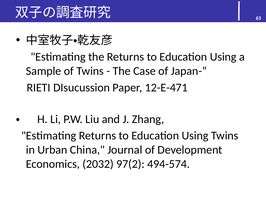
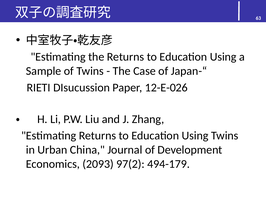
12-E-471: 12-E-471 -> 12-E-026 (166, 88)
2032: 2032 -> 2093 (98, 164)
494-574: 494-574 -> 494-179 (169, 164)
